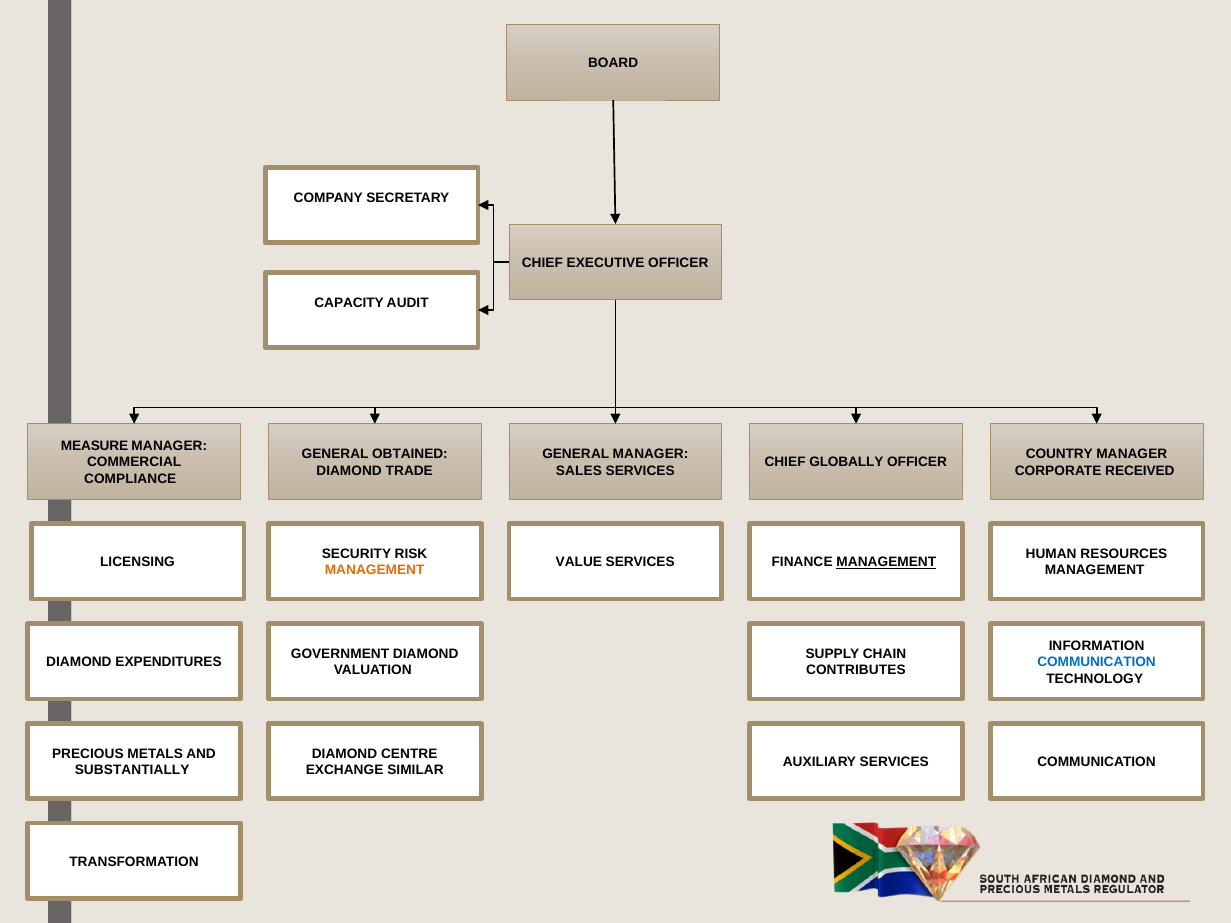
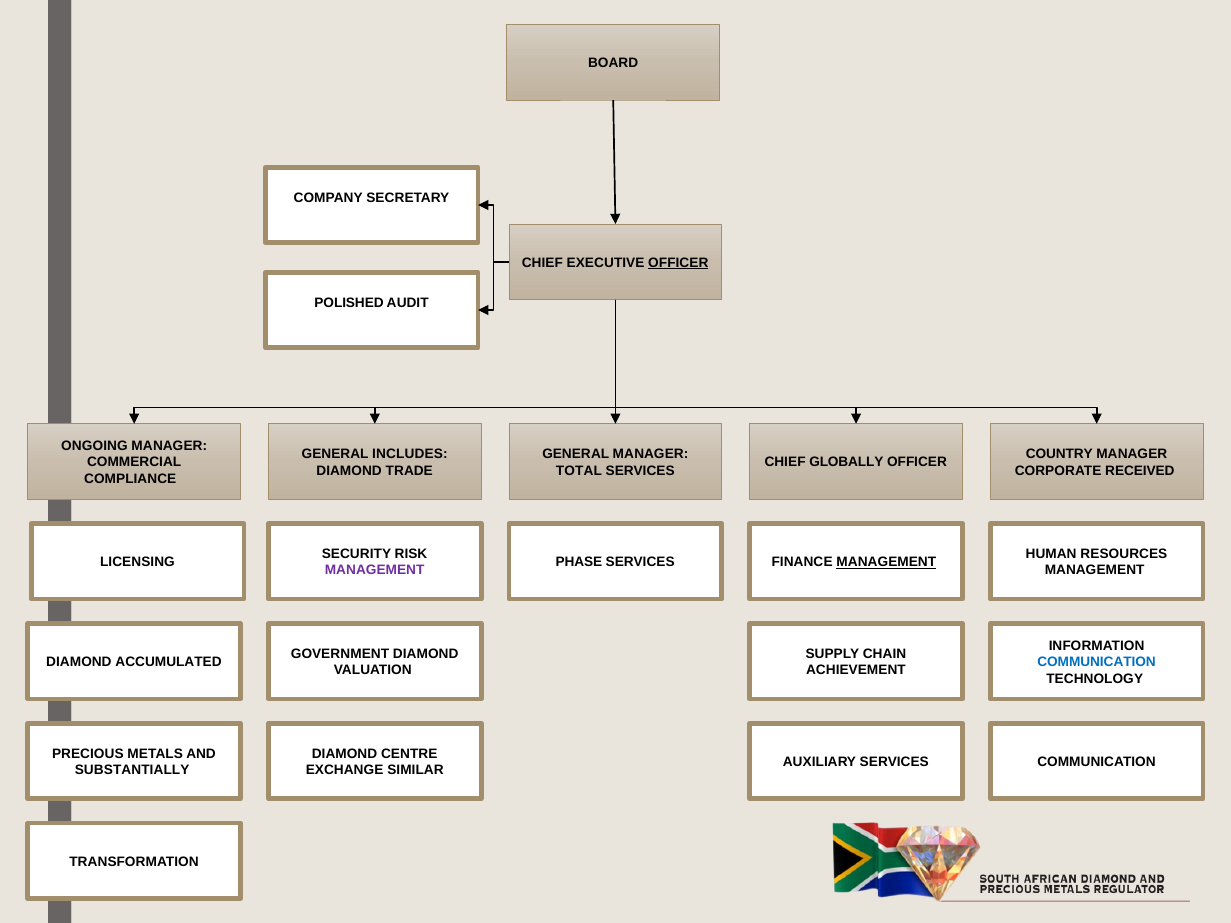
OFFICER underline: none -> present (678, 263)
CAPACITY: CAPACITY -> POLISHED (349, 303)
MEASURE: MEASURE -> ONGOING (94, 446)
OBTAINED: OBTAINED -> INCLUDES (410, 454)
SALES: SALES -> TOTAL (579, 471)
VALUE: VALUE -> PHASE (579, 562)
MANAGEMENT colour: orange -> purple (375, 571)
EXPENDITURES: EXPENDITURES -> ACCUMULATED (169, 662)
CONTRIBUTES: CONTRIBUTES -> ACHIEVEMENT (856, 671)
